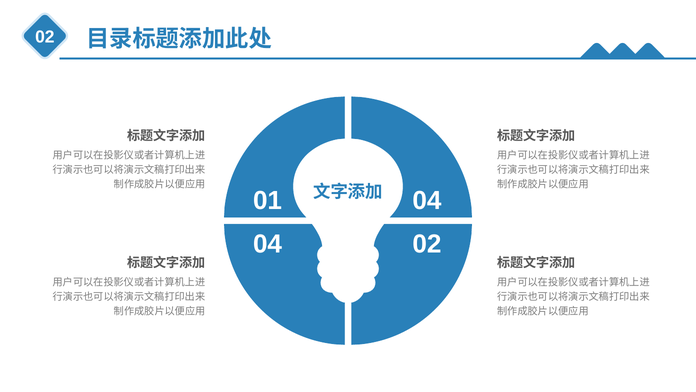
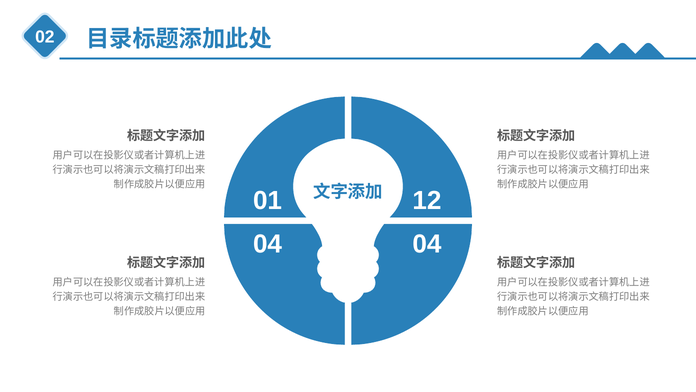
01 04: 04 -> 12 (427, 200)
04 02: 02 -> 04 (427, 244)
